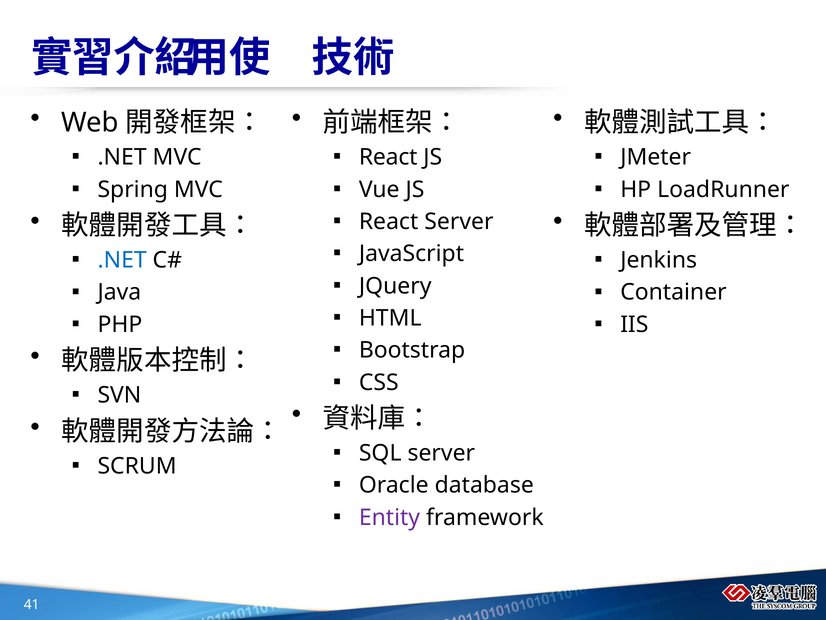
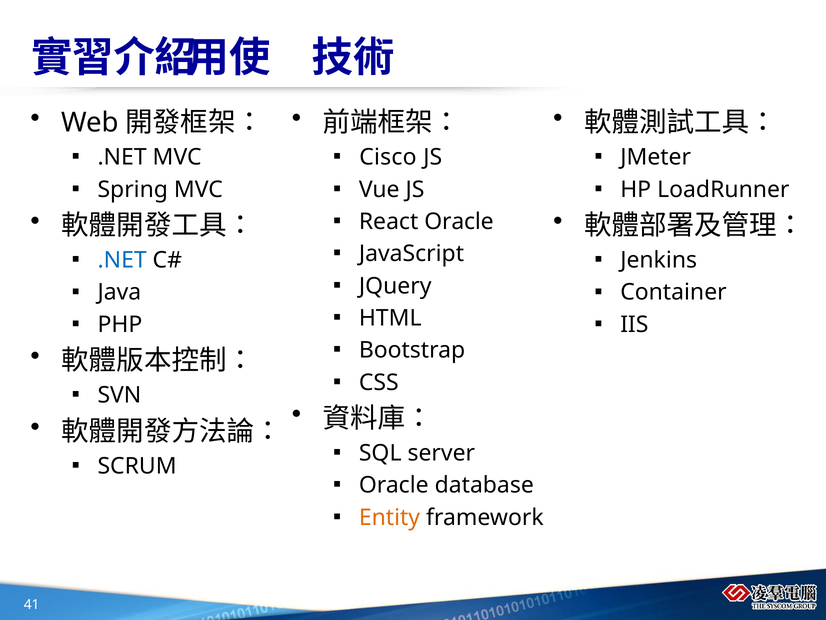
React: React -> Cisco (388, 157)
React Server: Server -> Oracle (459, 221)
Entity colour: purple -> orange (389, 517)
